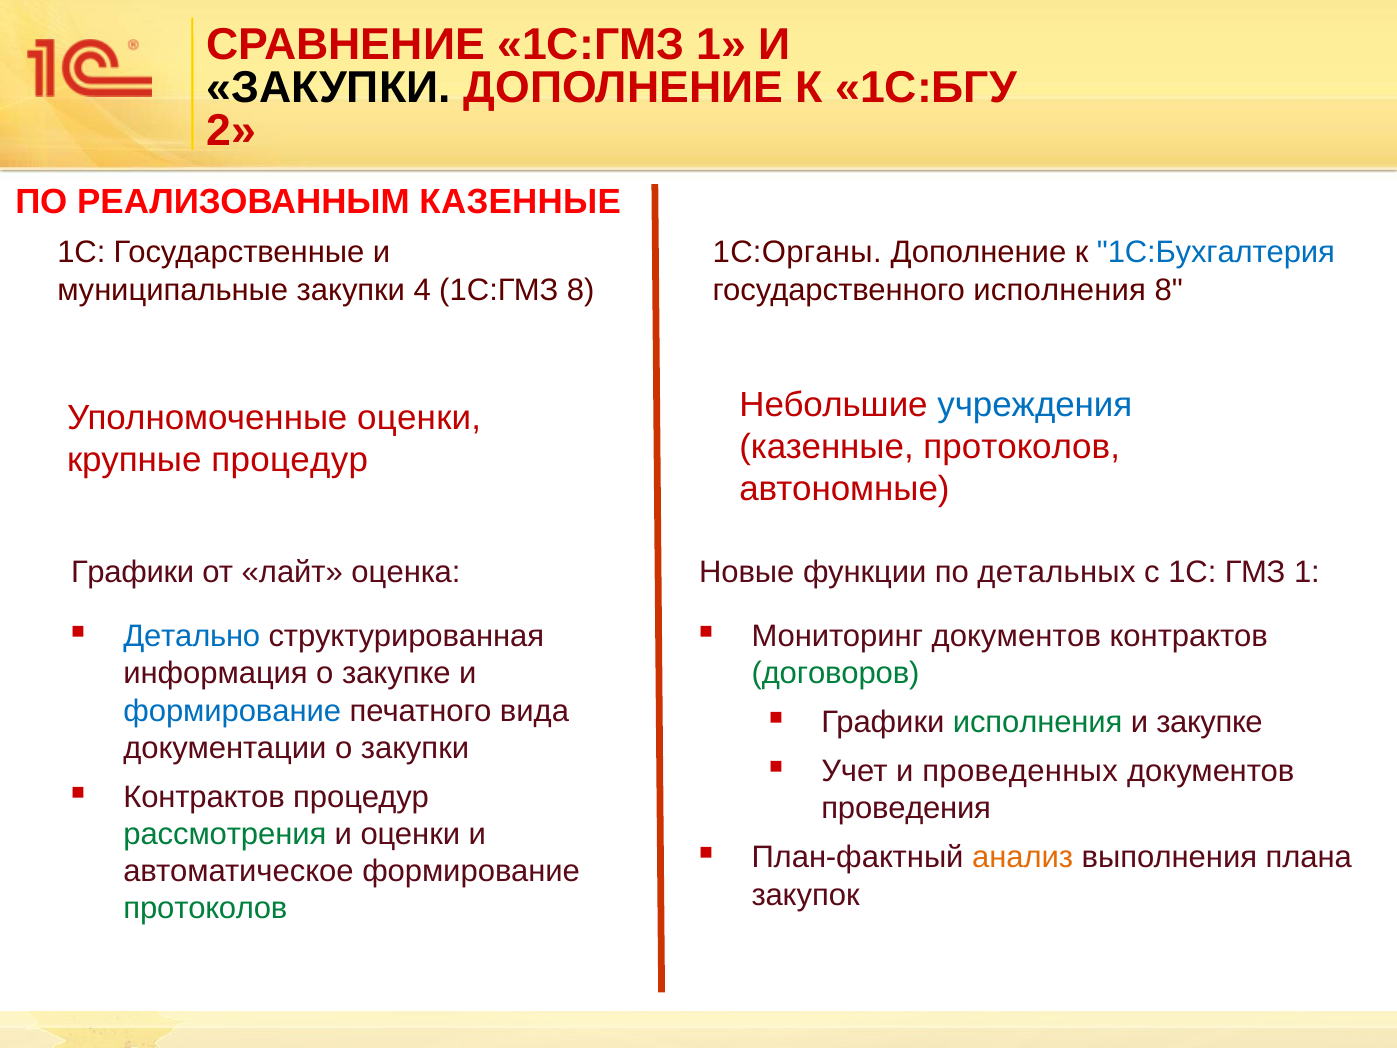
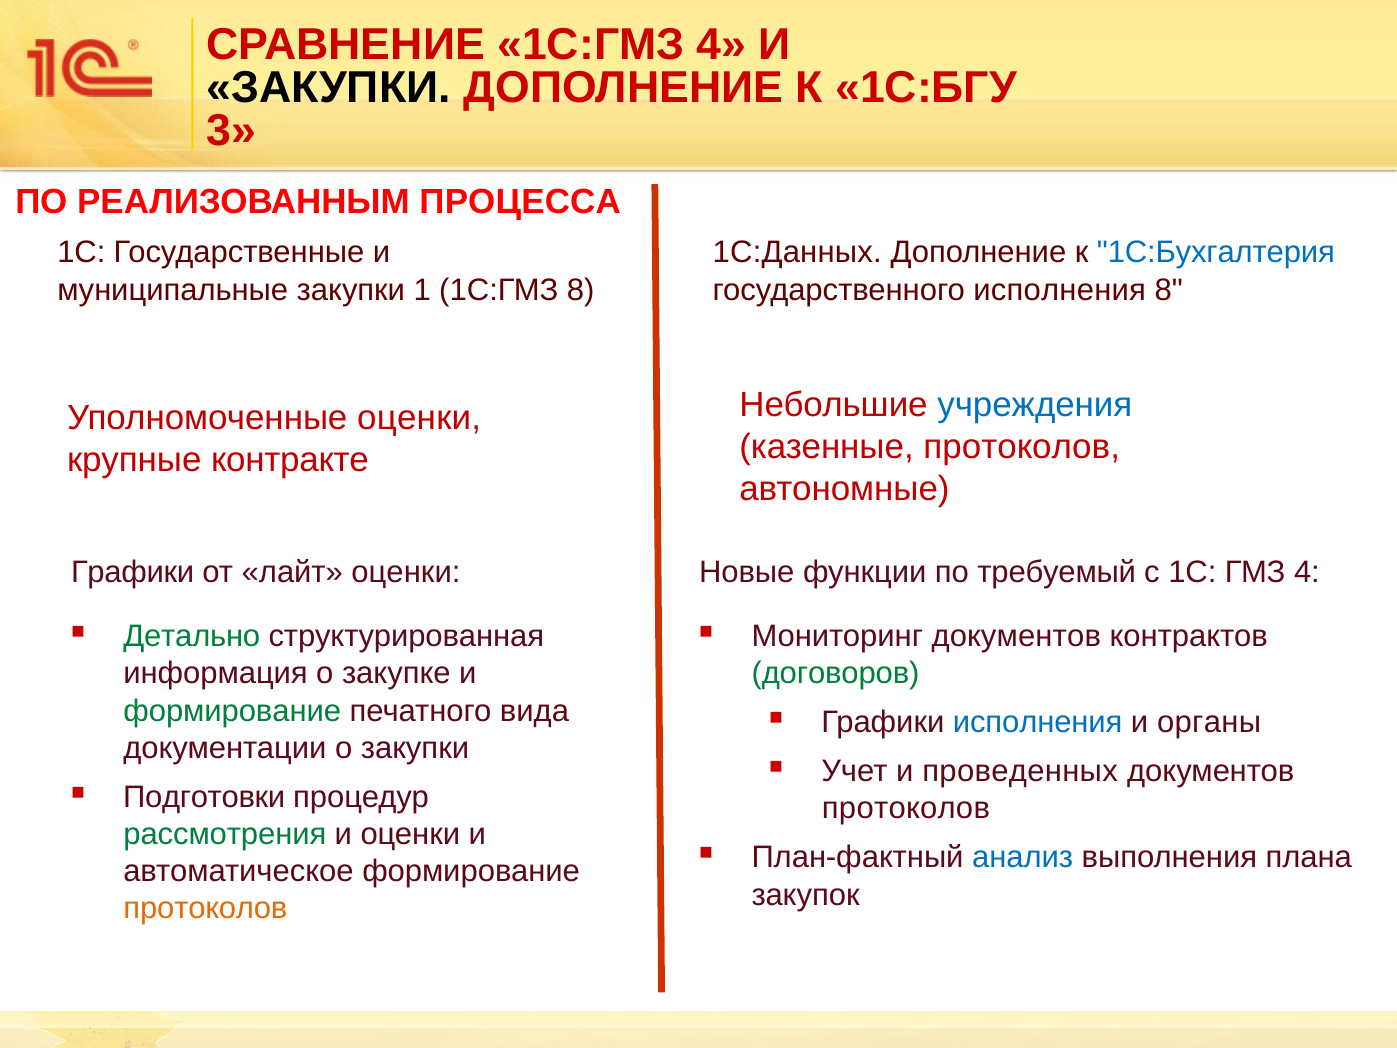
1С:ГМЗ 1: 1 -> 4 (722, 45)
2: 2 -> 3 (231, 130)
РЕАЛИЗОВАННЫМ КАЗЕННЫЕ: КАЗЕННЫЕ -> ПРОЦЕССА (520, 202)
1С:Органы: 1С:Органы -> 1С:Данных (797, 253)
4: 4 -> 1 (422, 290)
крупные процедур: процедур -> контракте (290, 460)
лайт оценка: оценка -> оценки (406, 572)
детальных: детальных -> требуемый (1057, 572)
ГМЗ 1: 1 -> 4 (1307, 572)
Детально colour: blue -> green (192, 636)
формирование colour: blue -> green (232, 711)
исполнения colour: green -> blue (1038, 722)
и закупке: закупке -> органы (1209, 722)
Контрактов: Контрактов -> Подготовки (204, 797)
проведения: проведения -> протоколов (906, 808)
анализ colour: orange -> blue (1023, 857)
протоколов colour: green -> orange (205, 909)
